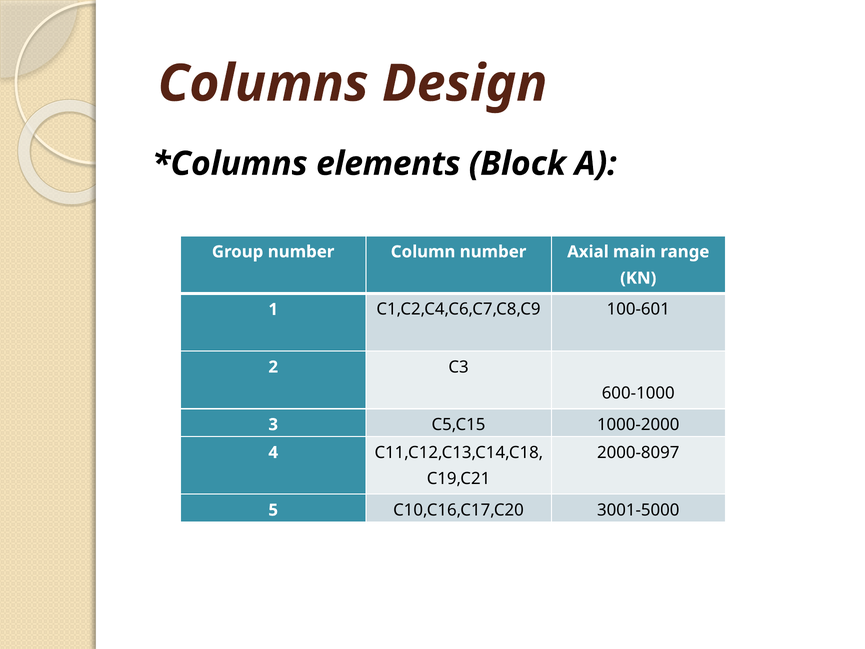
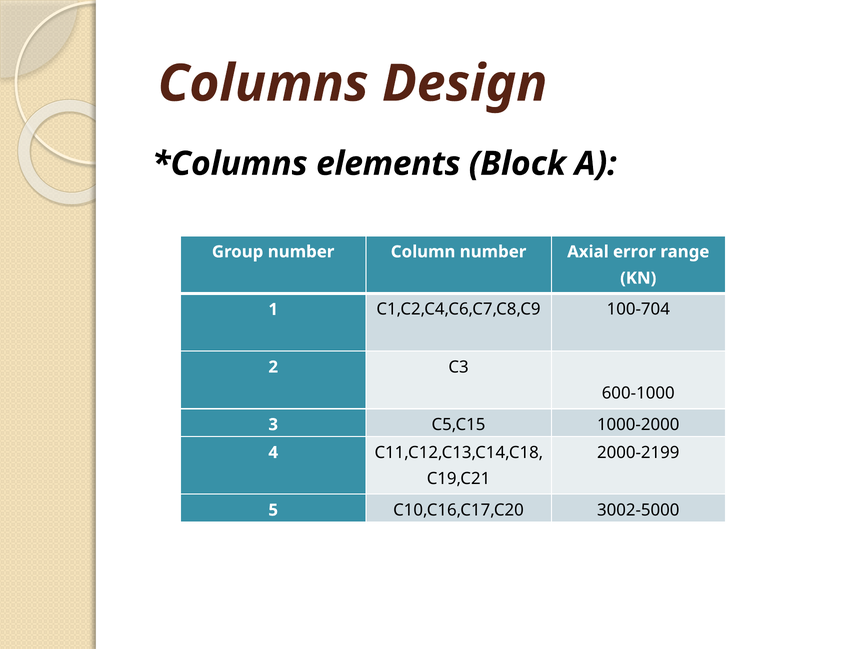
main: main -> error (635, 252)
100-601: 100-601 -> 100-704 (638, 309)
2000-8097: 2000-8097 -> 2000-2199 (638, 452)
3001-5000: 3001-5000 -> 3002-5000 (638, 510)
